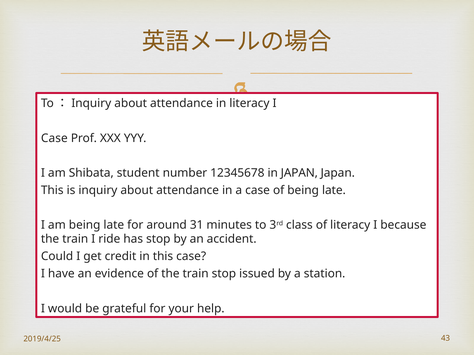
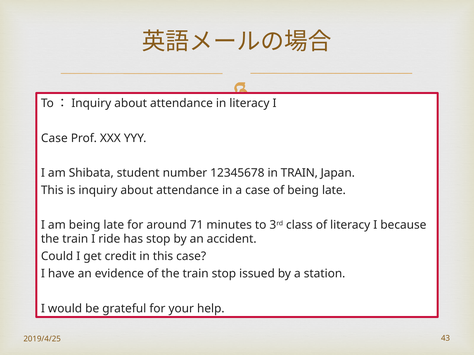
in JAPAN: JAPAN -> TRAIN (299, 173)
31: 31 -> 71 (197, 225)
